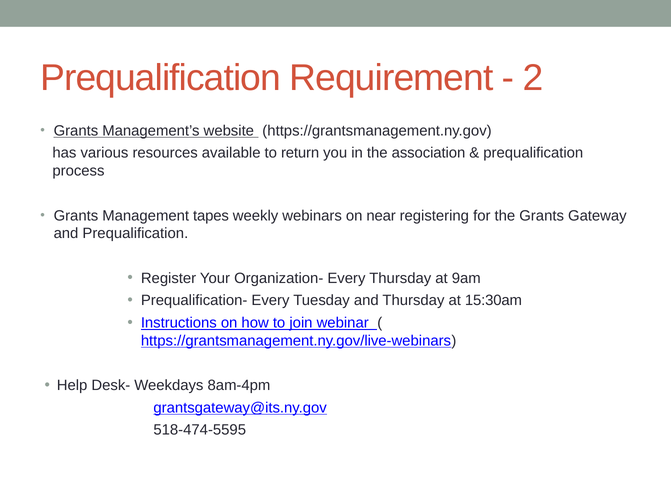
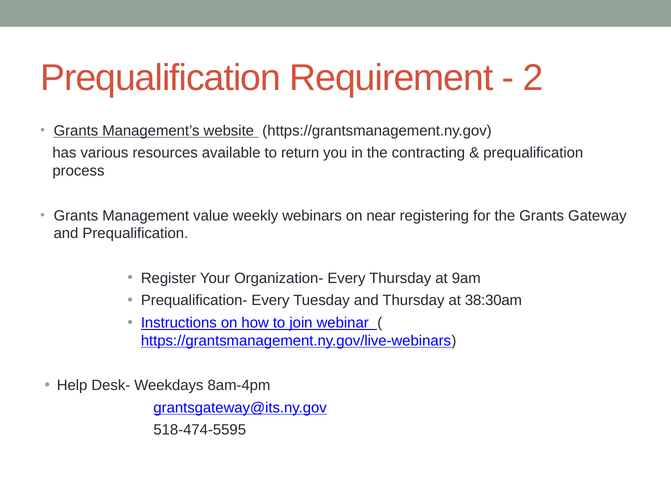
association: association -> contracting (428, 153)
tapes: tapes -> value (211, 216)
15:30am: 15:30am -> 38:30am (493, 301)
